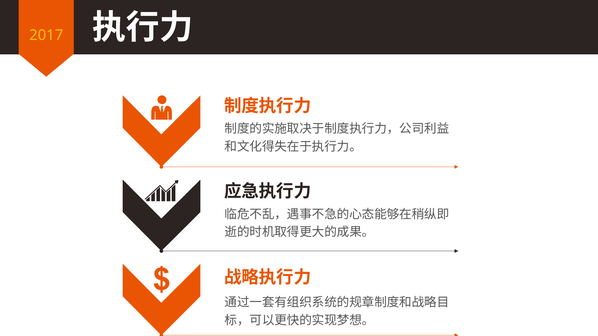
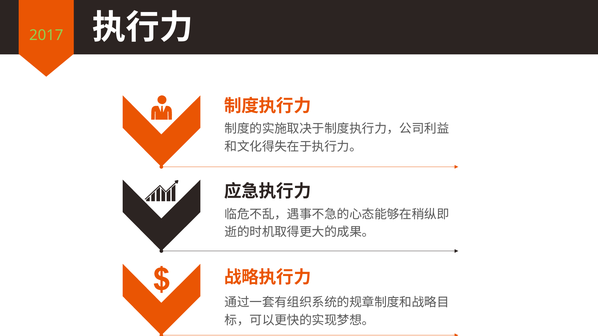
2017 colour: yellow -> light green (46, 35)
